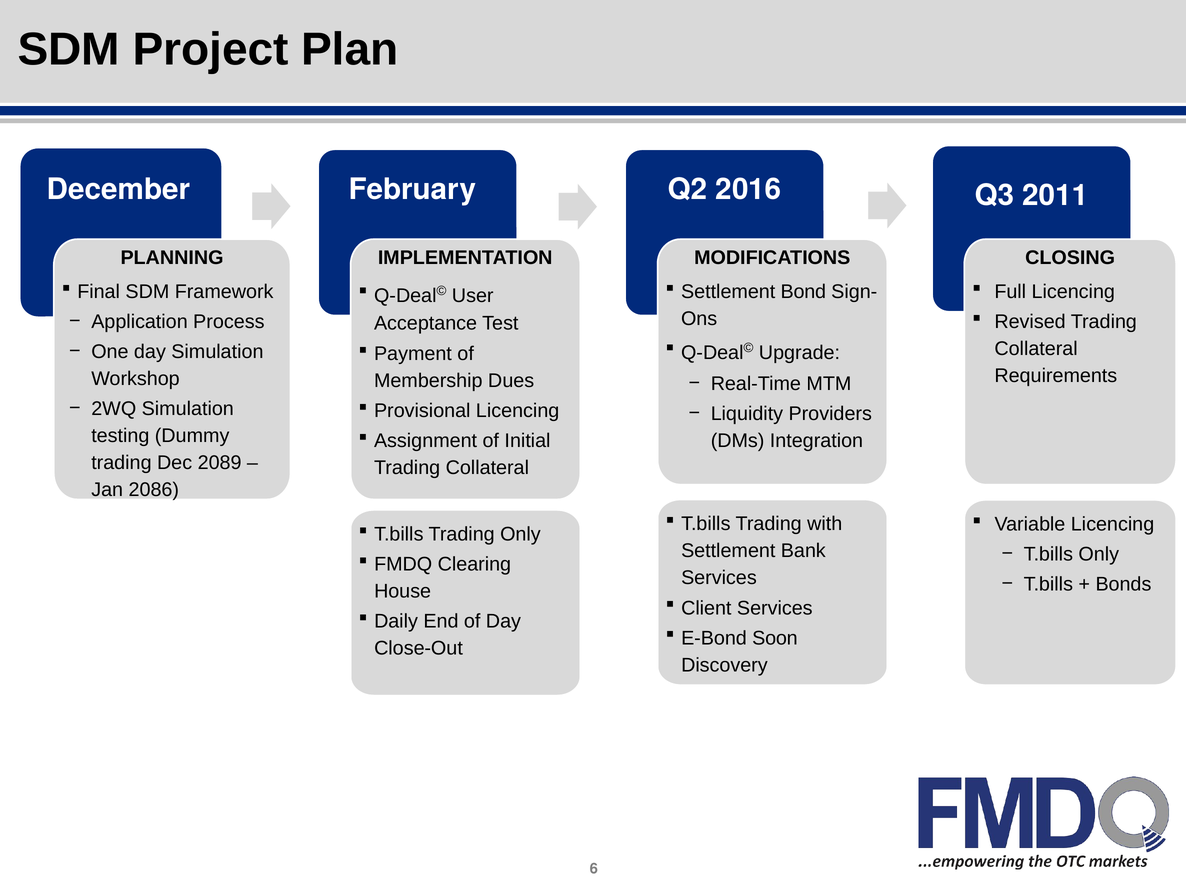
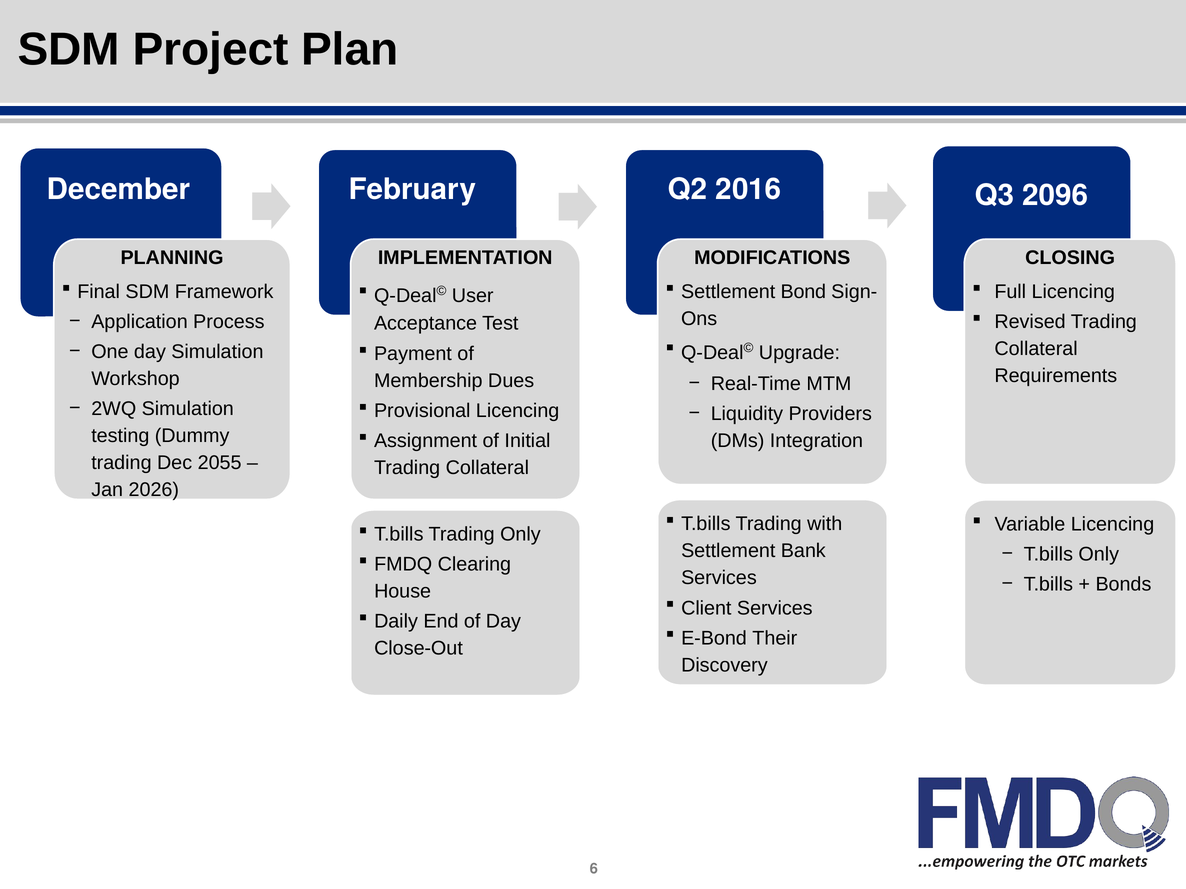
2011: 2011 -> 2096 (1055, 196)
2089: 2089 -> 2055 (220, 463)
2086: 2086 -> 2026 (154, 490)
Soon: Soon -> Their (775, 638)
